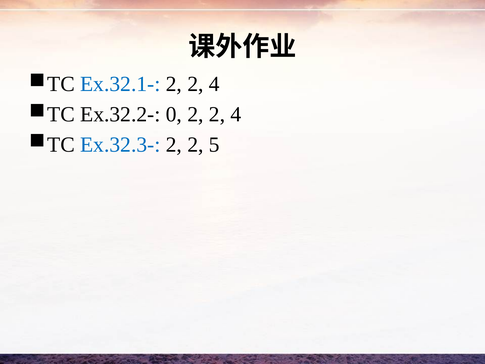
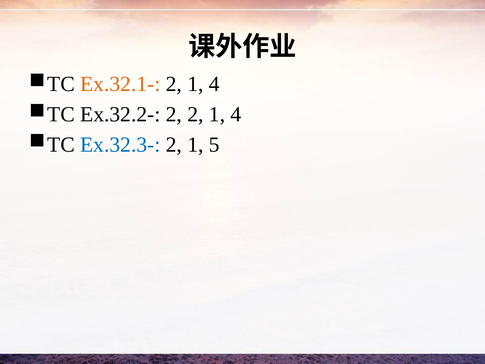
Ex.32.1- colour: blue -> orange (120, 84)
2: 2 -> 1 (195, 84)
Ex.32.2- 0: 0 -> 2 (174, 114)
2: 2 -> 1 (217, 114)
2: 2 -> 1 (195, 145)
